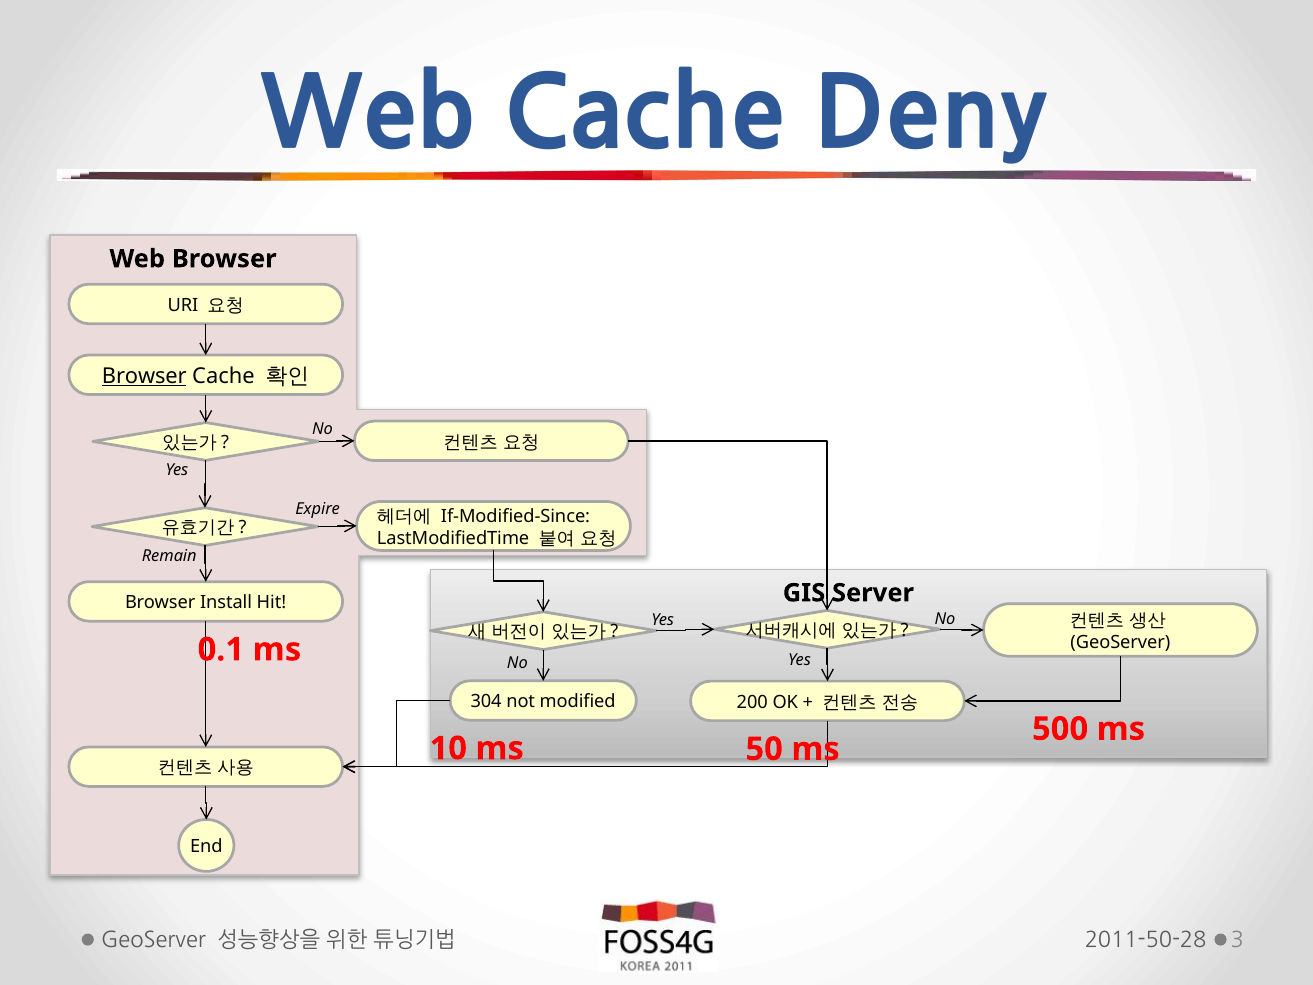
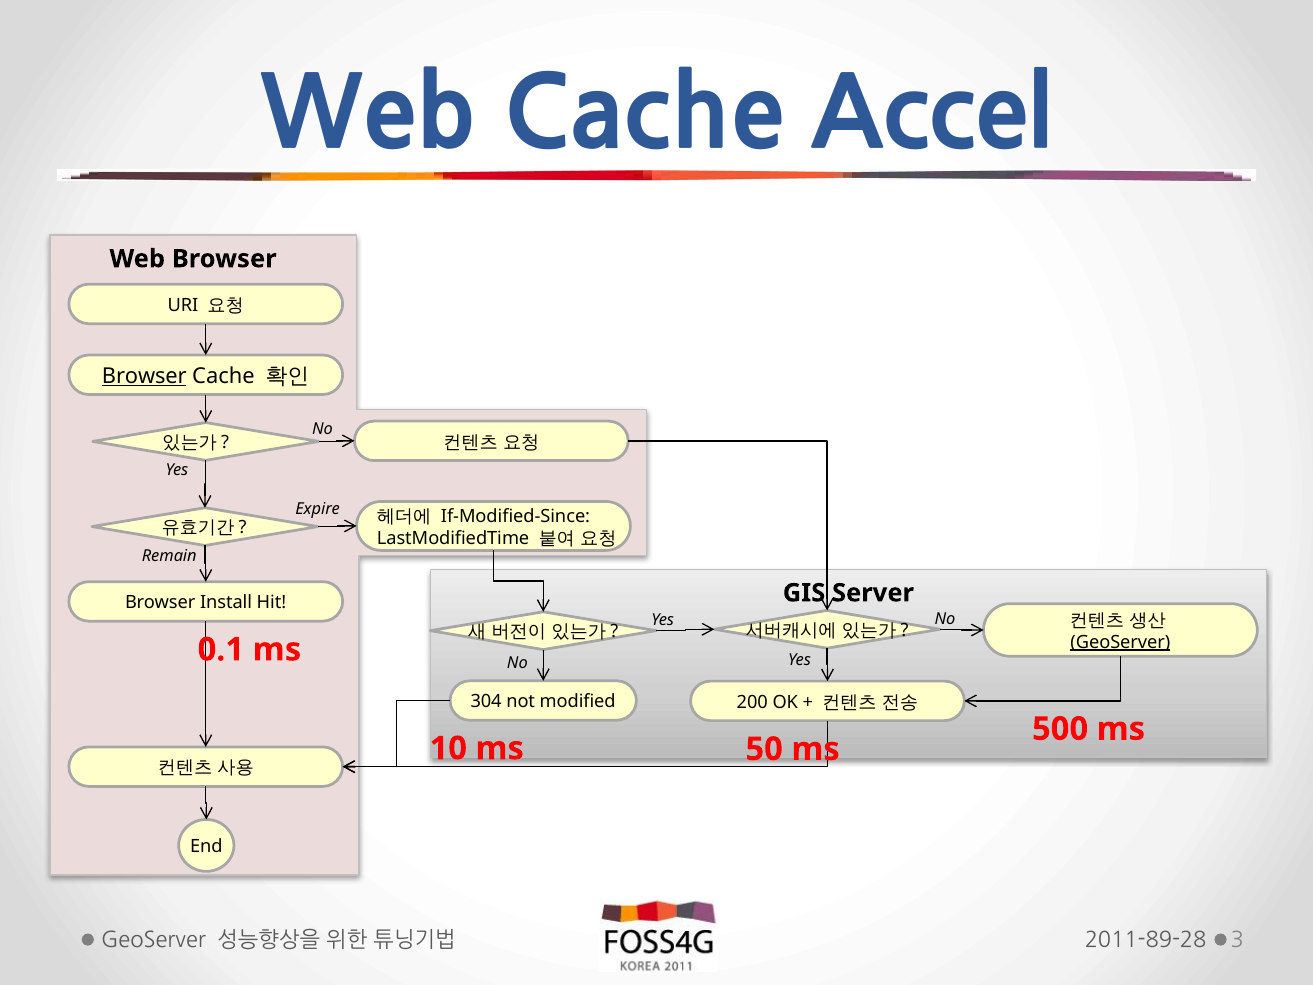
Deny: Deny -> Accel (932, 116)
GeoServer underline: none -> present (1120, 642)
2011-50-28: 2011-50-28 -> 2011-89-28 (1146, 940)
